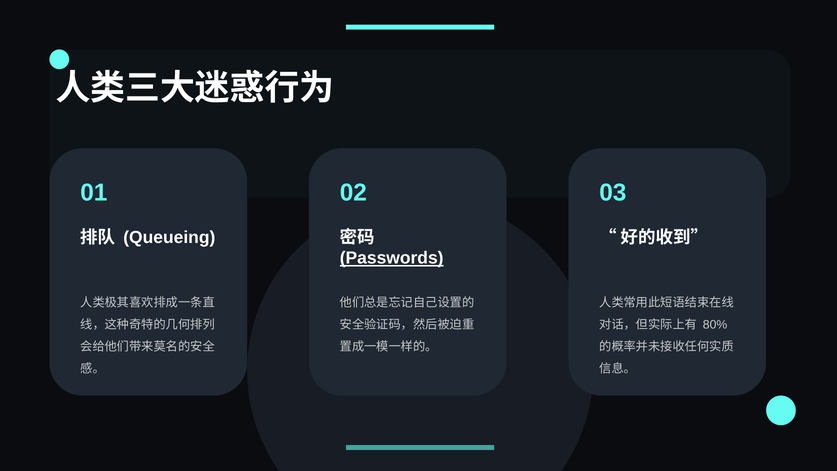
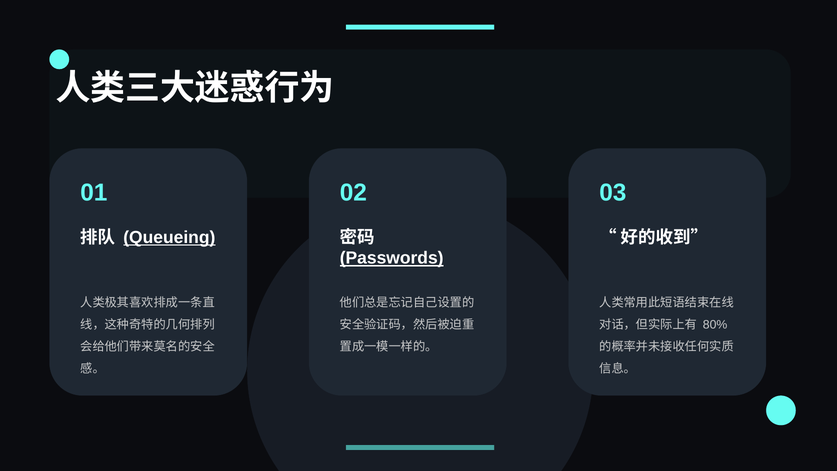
Queueing underline: none -> present (169, 237)
